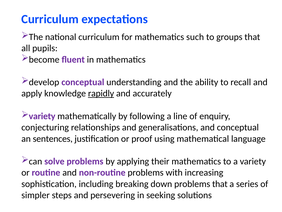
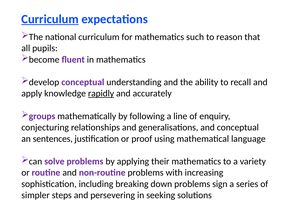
Curriculum underline: none -> present (50, 19)
groups: groups -> reason (229, 37)
variety: variety -> groups (42, 116)
problems that: that -> sign (220, 184)
